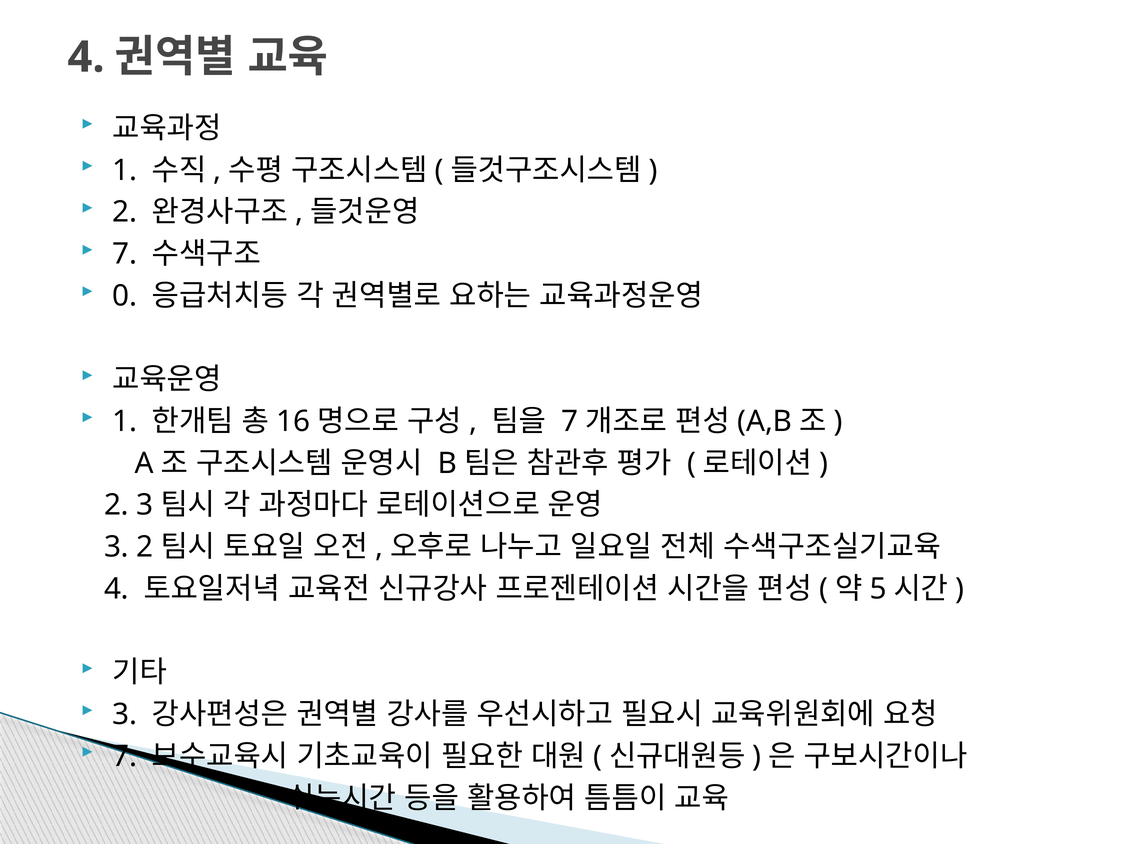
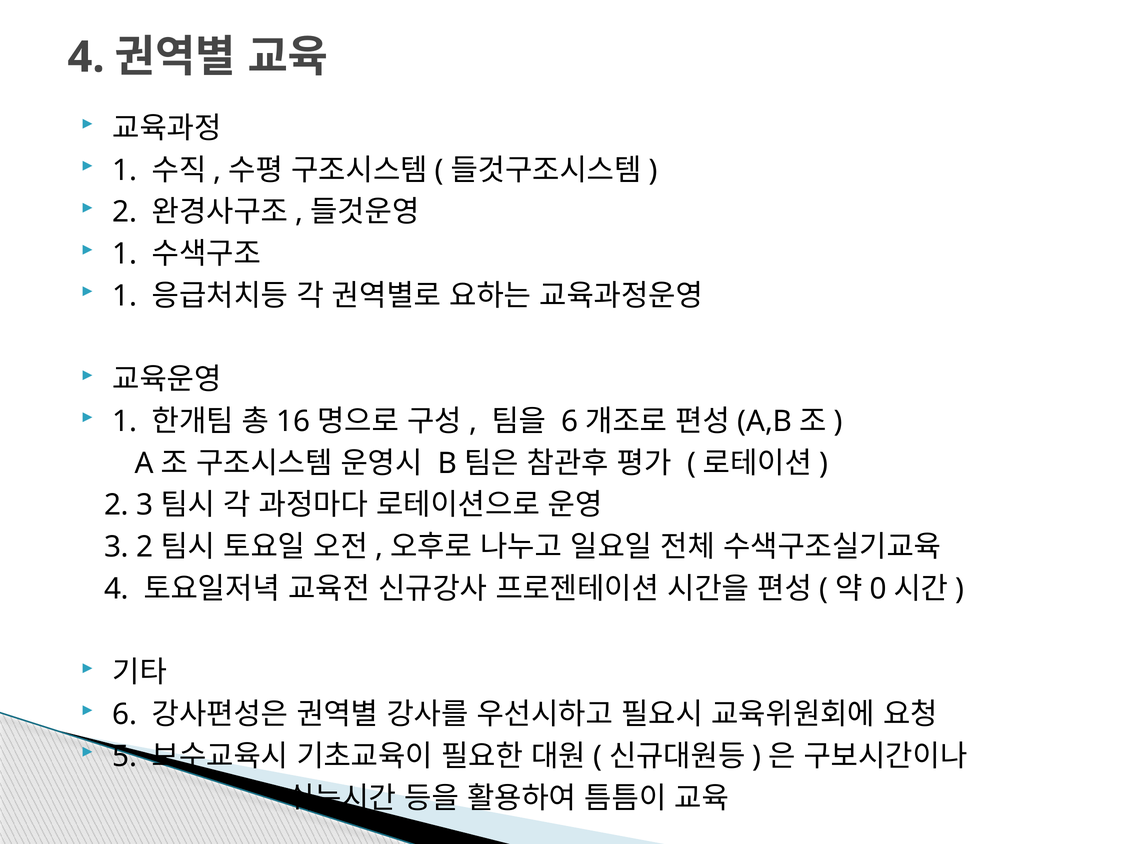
7: 7 -> 1 (125, 254)
0: 0 -> 1 (125, 296)
7: 7 -> 6 (570, 422)
5: 5 -> 0 (878, 589)
3: 3 -> 6 (125, 715)
7: 7 -> 5 (125, 757)
